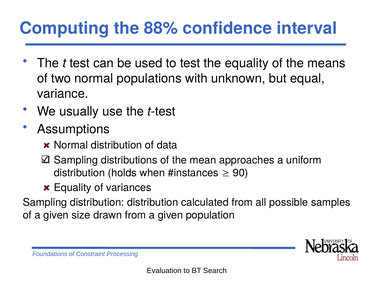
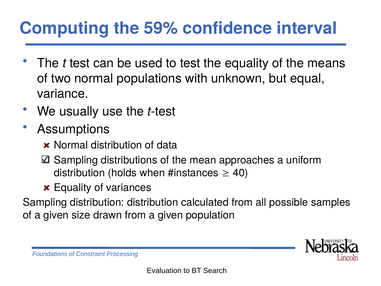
88%: 88% -> 59% (161, 28)
90: 90 -> 40 (241, 173)
